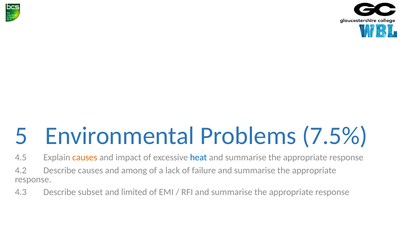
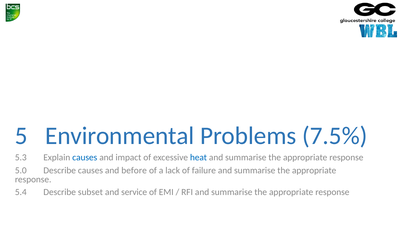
4.5: 4.5 -> 5.3 (21, 158)
causes colour: orange -> blue (85, 158)
4.2: 4.2 -> 5.0 (21, 171)
among: among -> before (134, 171)
4.3: 4.3 -> 5.4 (21, 192)
limited: limited -> service (134, 192)
